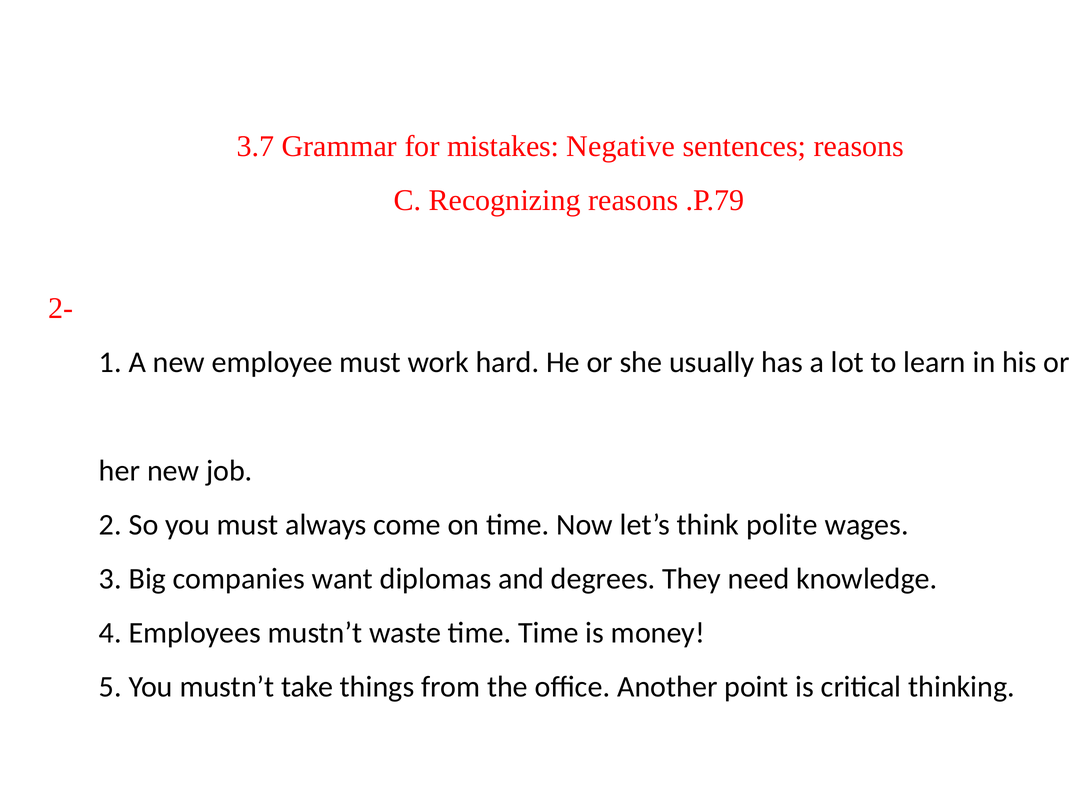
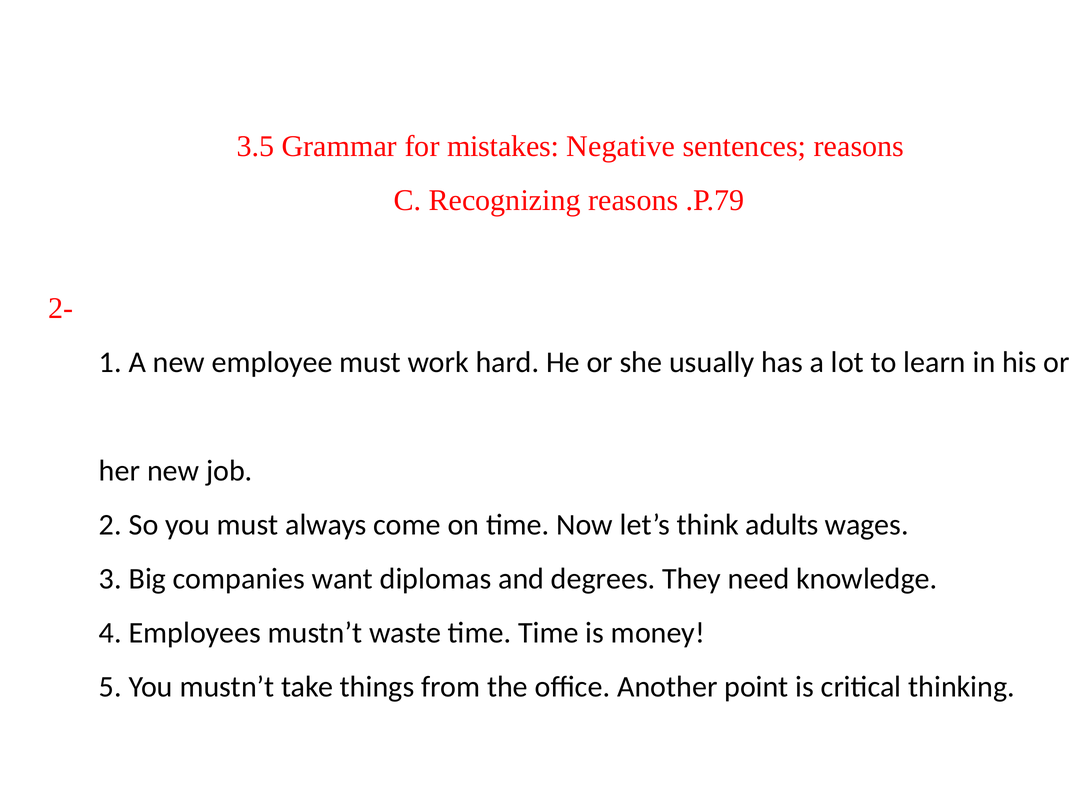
3.7: 3.7 -> 3.5 (255, 146)
polite: polite -> adults (782, 525)
